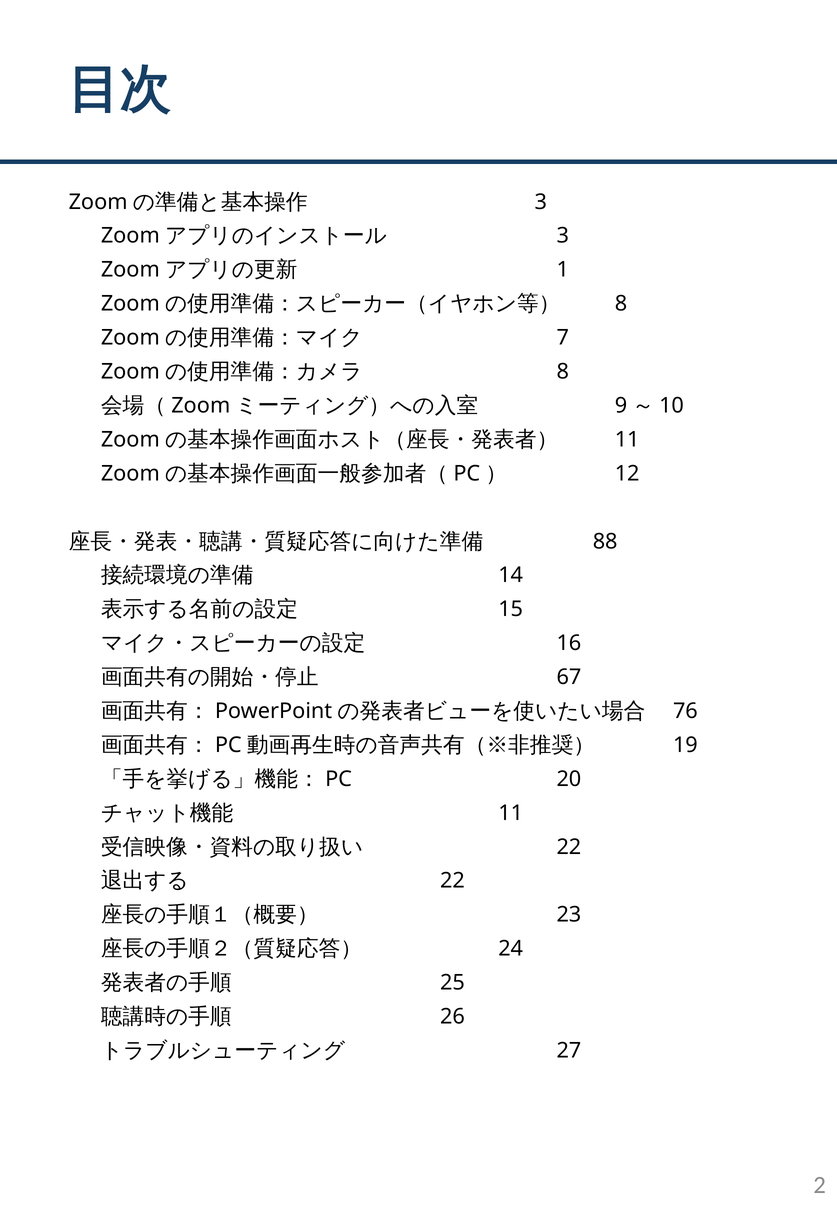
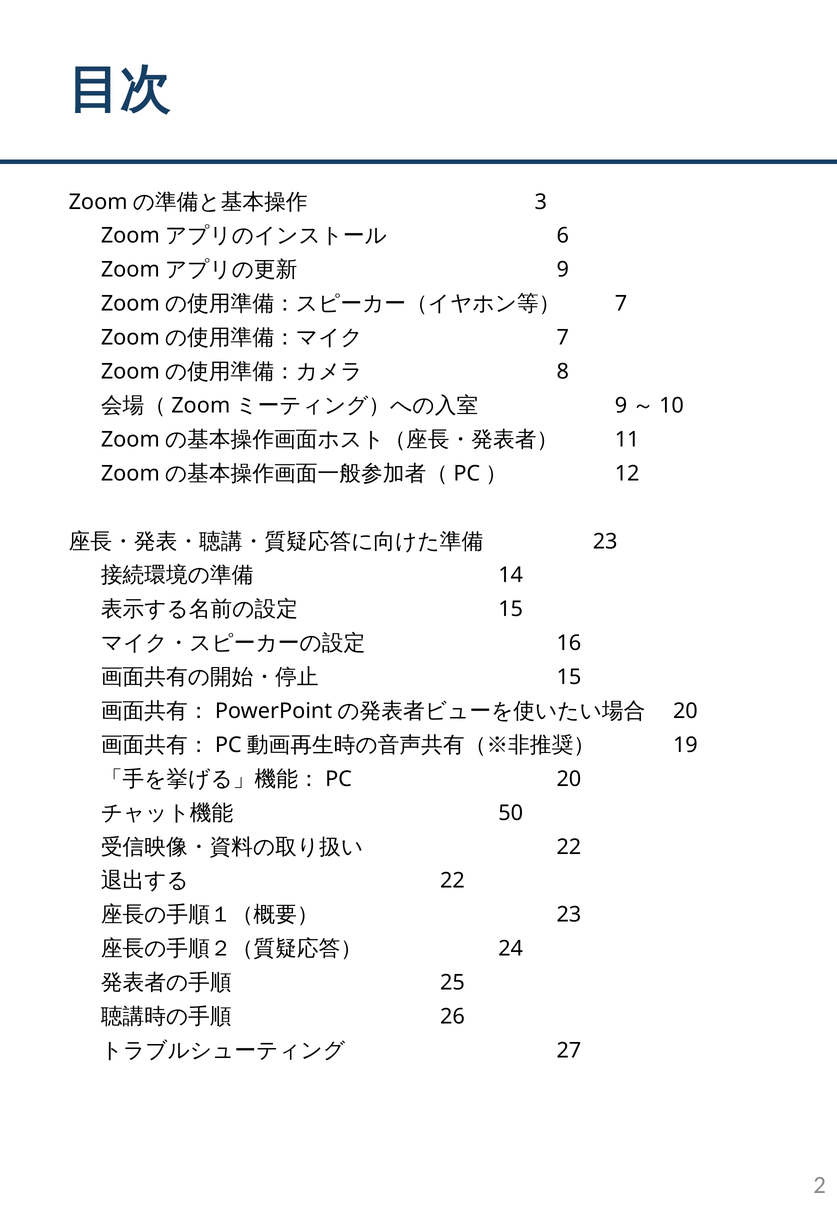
3: 3 -> 6 (563, 236)
1: 1 -> 9 (563, 270)
8: 8 -> 7 (621, 303)
88: 88 -> 23 (605, 541)
67: 67 -> 15 (569, 677)
76: 76 -> 20 (685, 711)
11: 11 -> 50 (511, 812)
